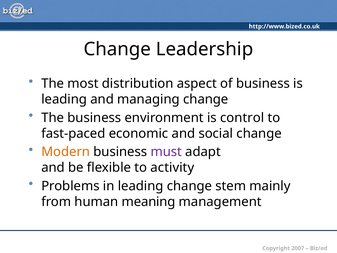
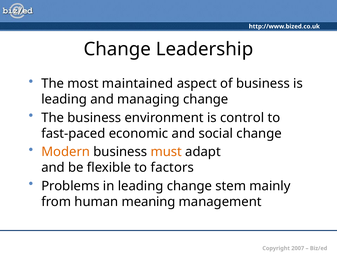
distribution: distribution -> maintained (138, 83)
must colour: purple -> orange (166, 152)
activity: activity -> factors (172, 167)
